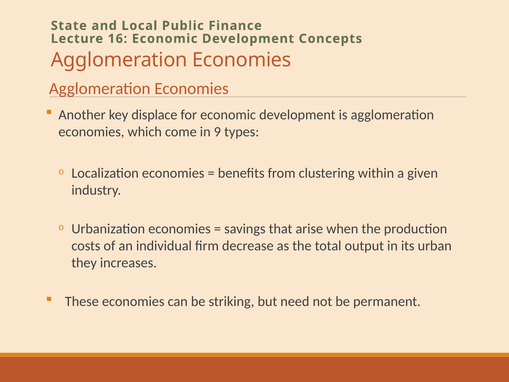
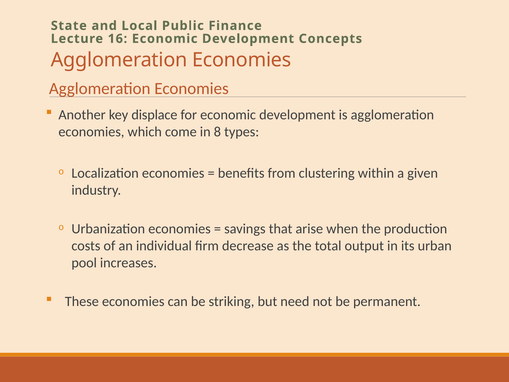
9: 9 -> 8 (217, 132)
they: they -> pool (84, 263)
